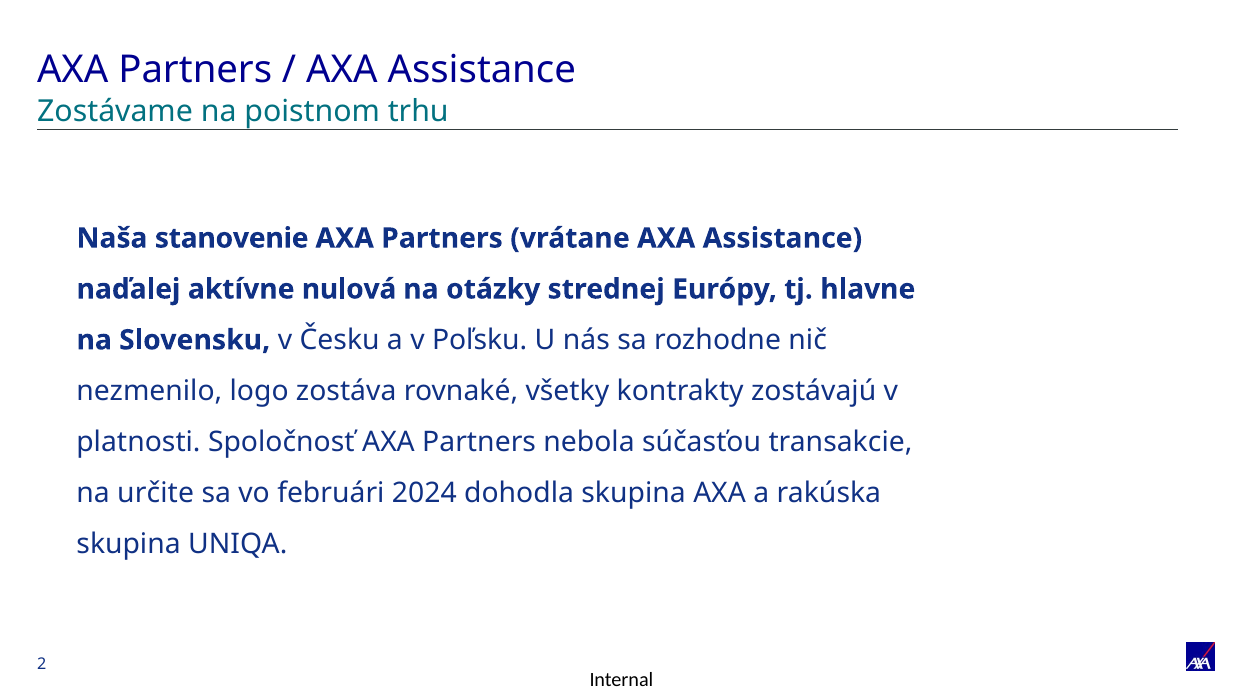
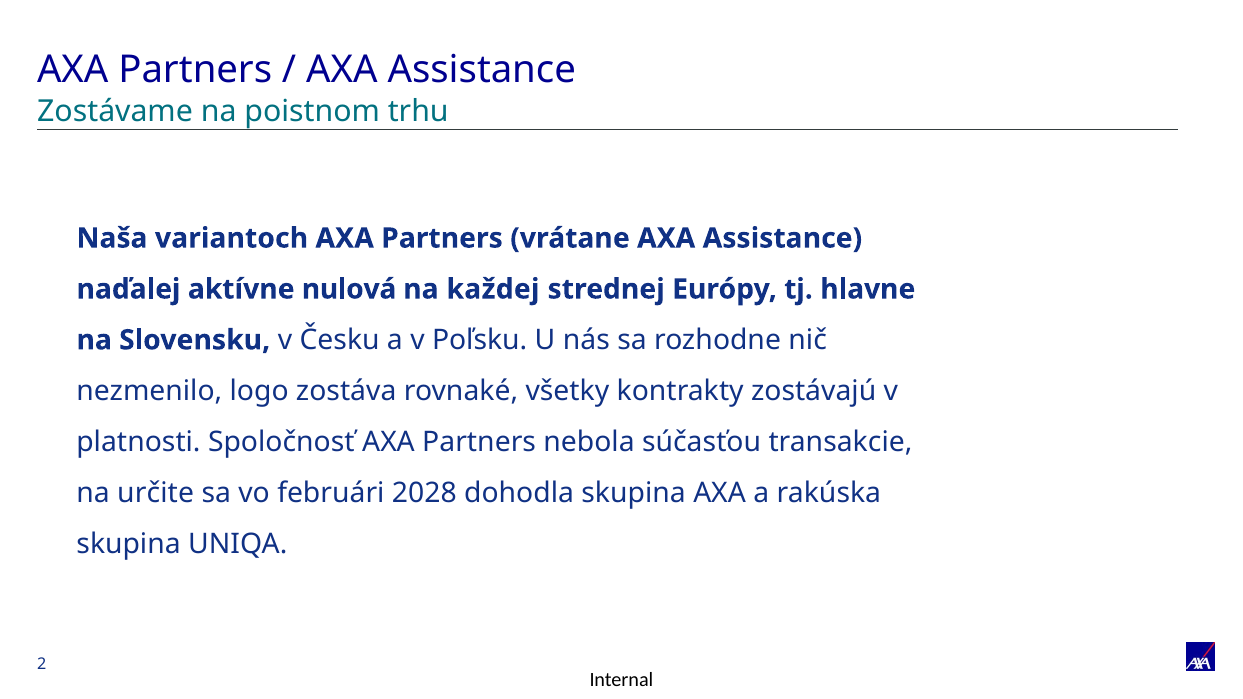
stanovenie: stanovenie -> variantoch (232, 238)
otázky: otázky -> každej (493, 289)
2024: 2024 -> 2028 (424, 493)
